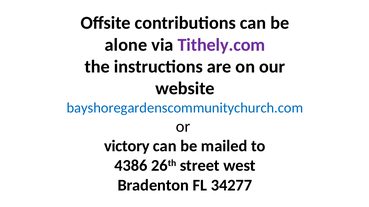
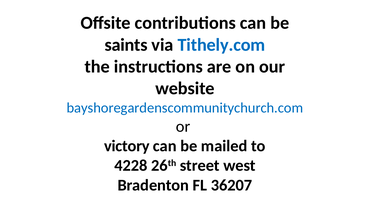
alone: alone -> saints (126, 45)
Tithely.com colour: purple -> blue (221, 45)
4386: 4386 -> 4228 (131, 166)
34277: 34277 -> 36207 (232, 186)
